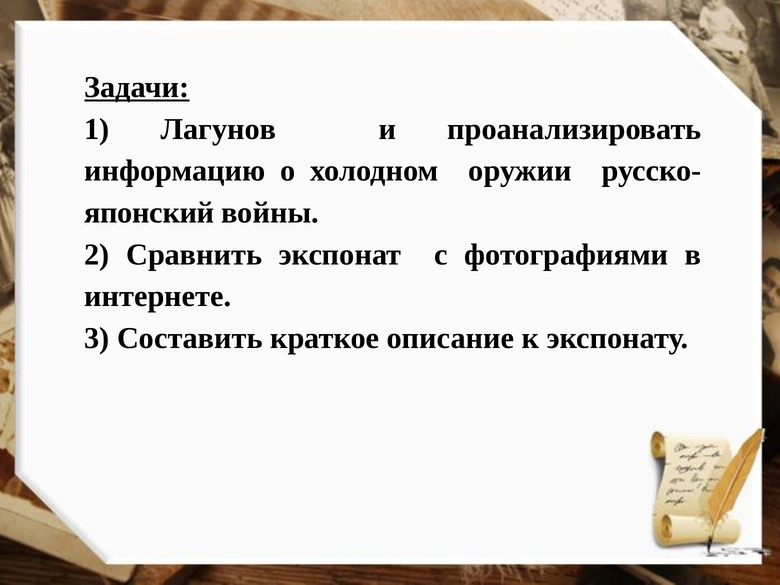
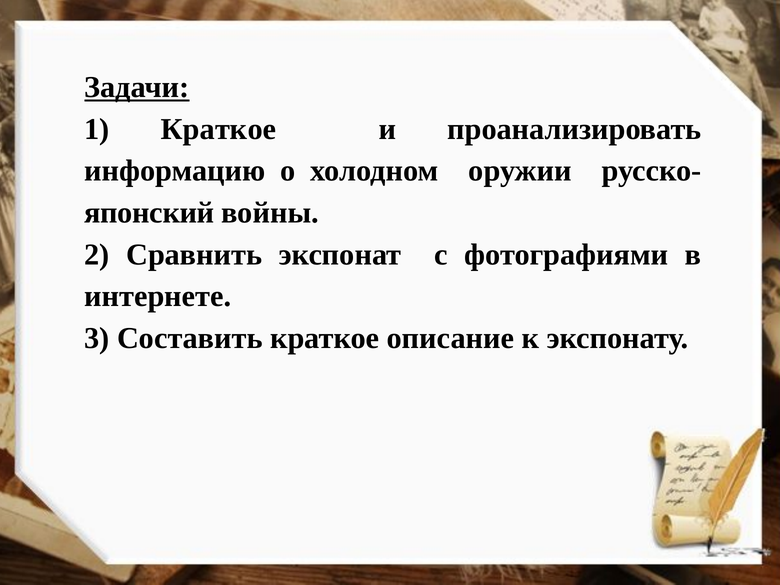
1 Лагунов: Лагунов -> Краткое (218, 129)
